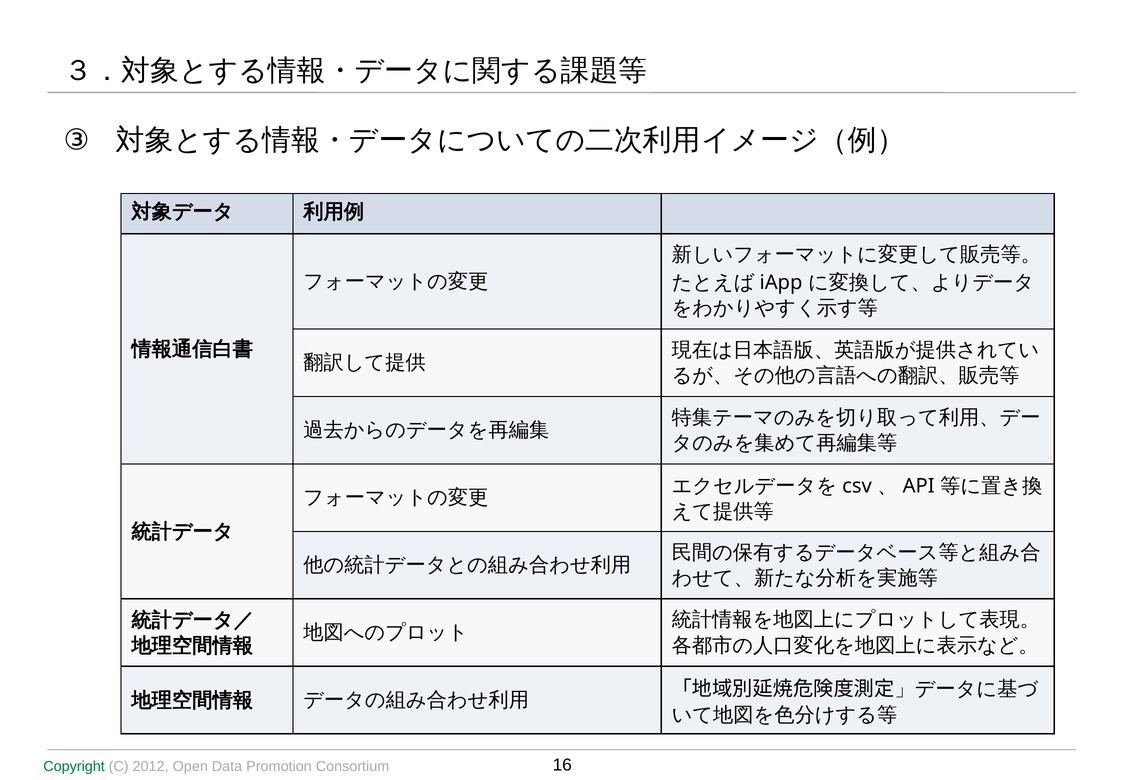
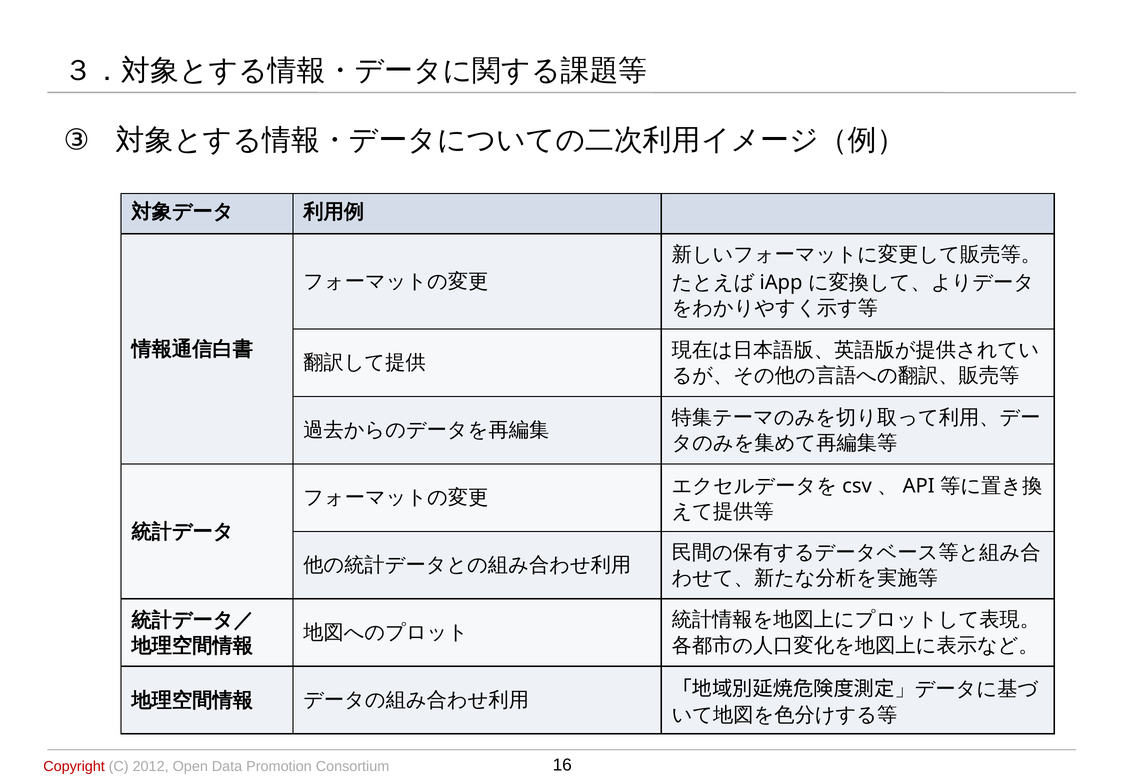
Copyright colour: green -> red (74, 766)
